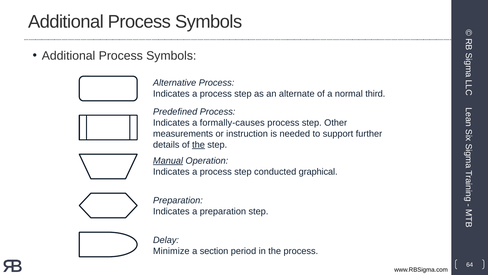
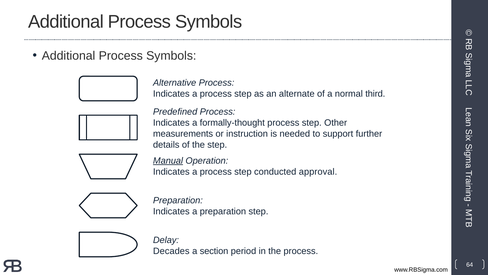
formally-causes: formally-causes -> formally-thought (232, 123)
the underline: present -> none (199, 145)
graphical: graphical -> approval (318, 171)
Minimize: Minimize -> Decades (171, 251)
